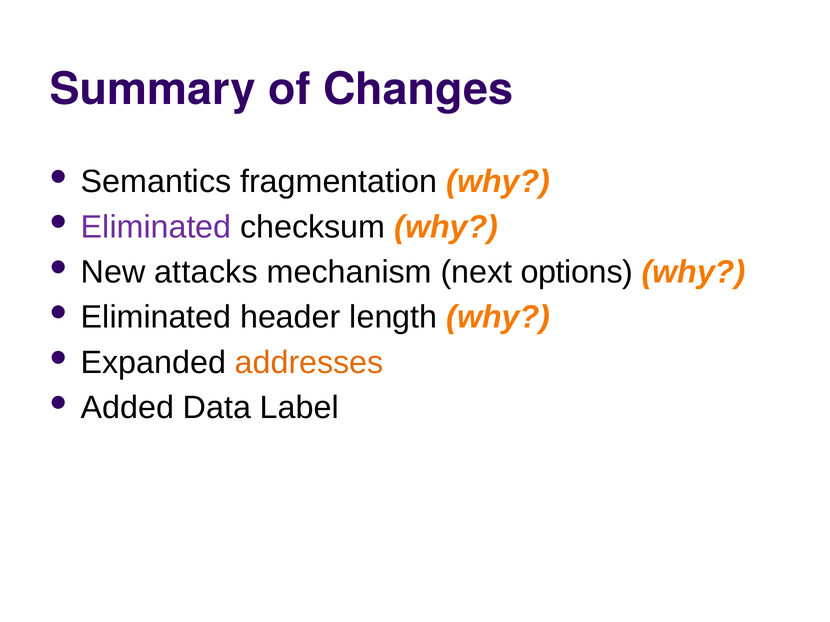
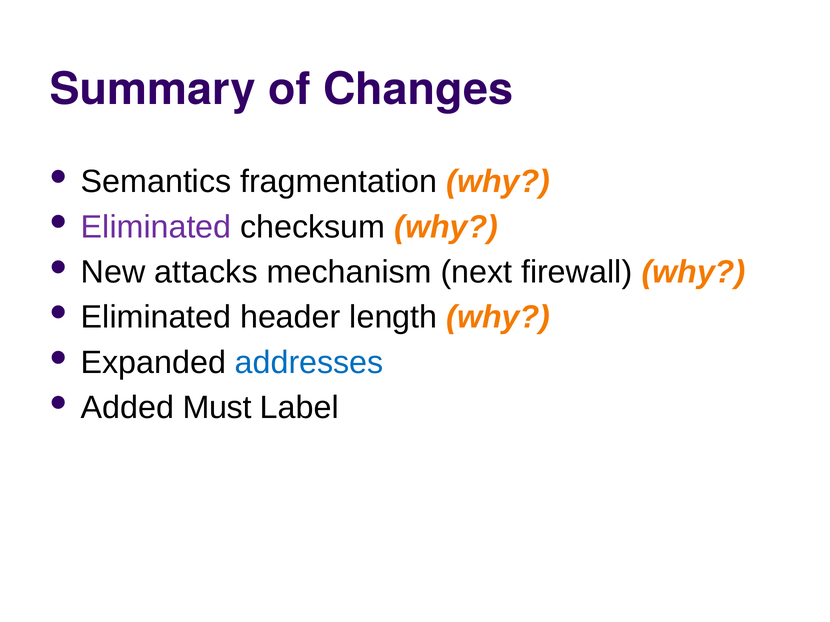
options: options -> firewall (577, 272)
addresses colour: orange -> blue (309, 363)
Data: Data -> Must (217, 408)
